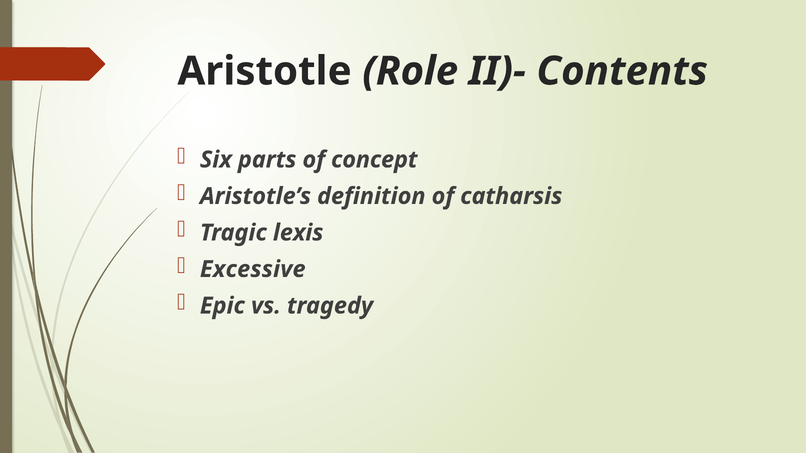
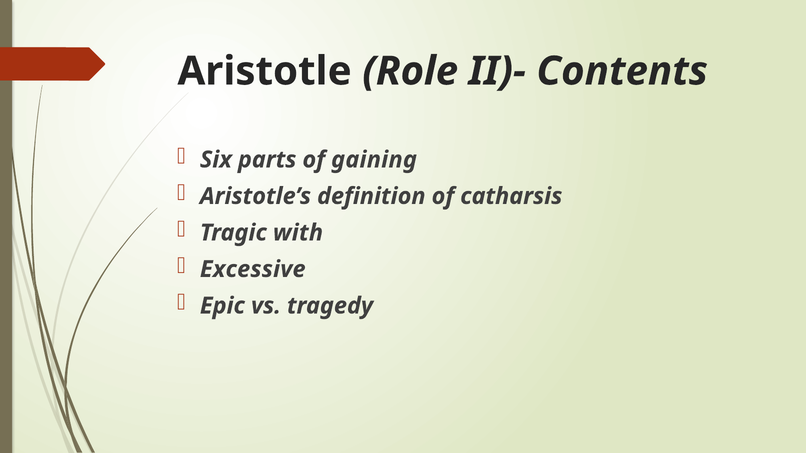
concept: concept -> gaining (374, 160)
lexis: lexis -> with (298, 233)
